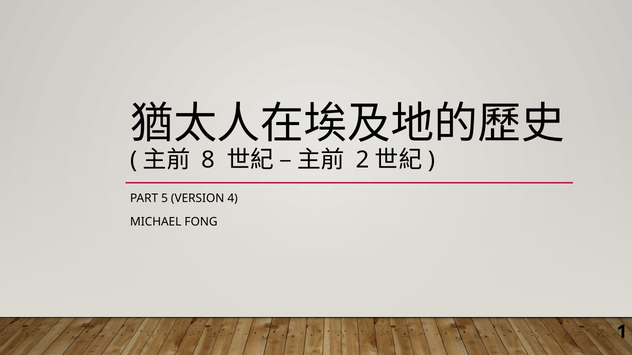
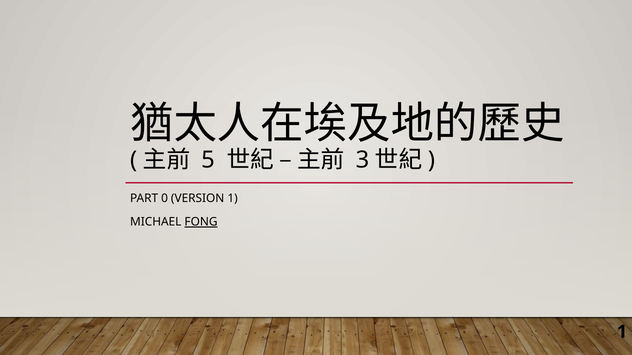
8: 8 -> 5 (208, 160)
2: 2 -> 3 (362, 160)
5: 5 -> 0 (165, 199)
VERSION 4: 4 -> 1 (233, 199)
FONG underline: none -> present (201, 222)
